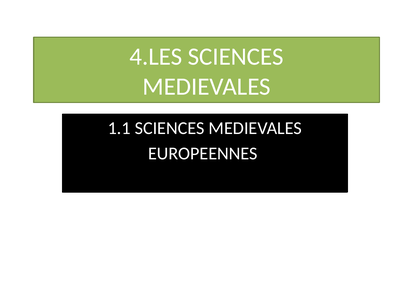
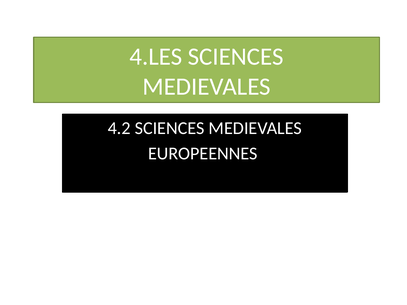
1.1: 1.1 -> 4.2 (119, 128)
